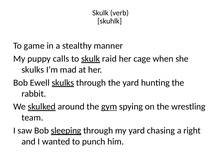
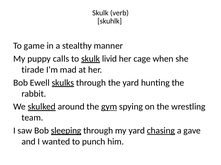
raid: raid -> livid (109, 59)
skulks: skulks -> tirade (33, 70)
chasing underline: none -> present (161, 131)
right: right -> gave (192, 131)
